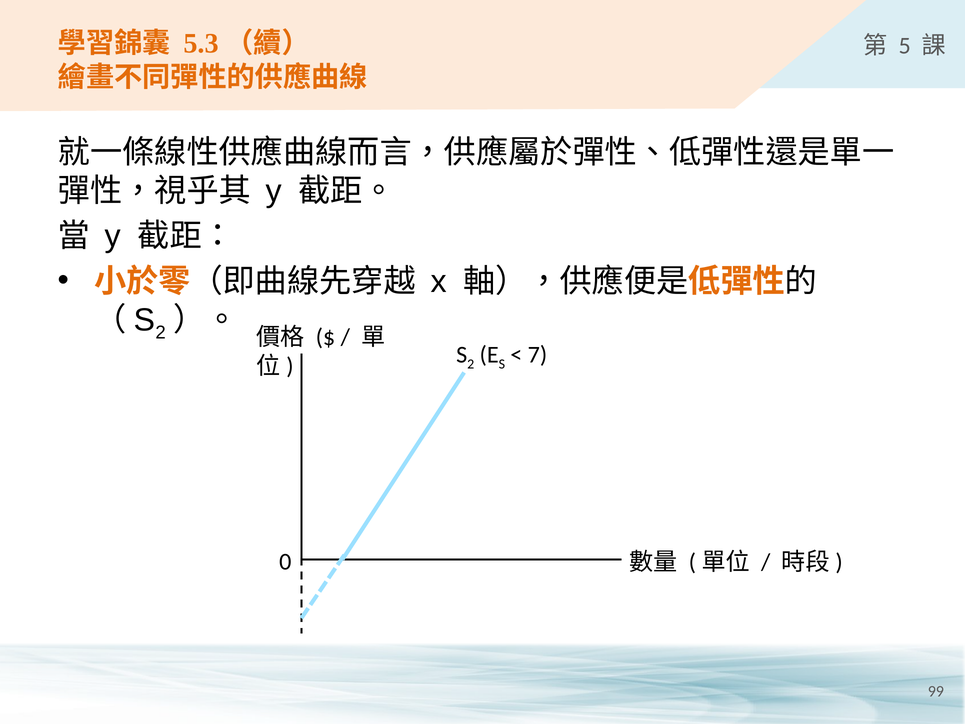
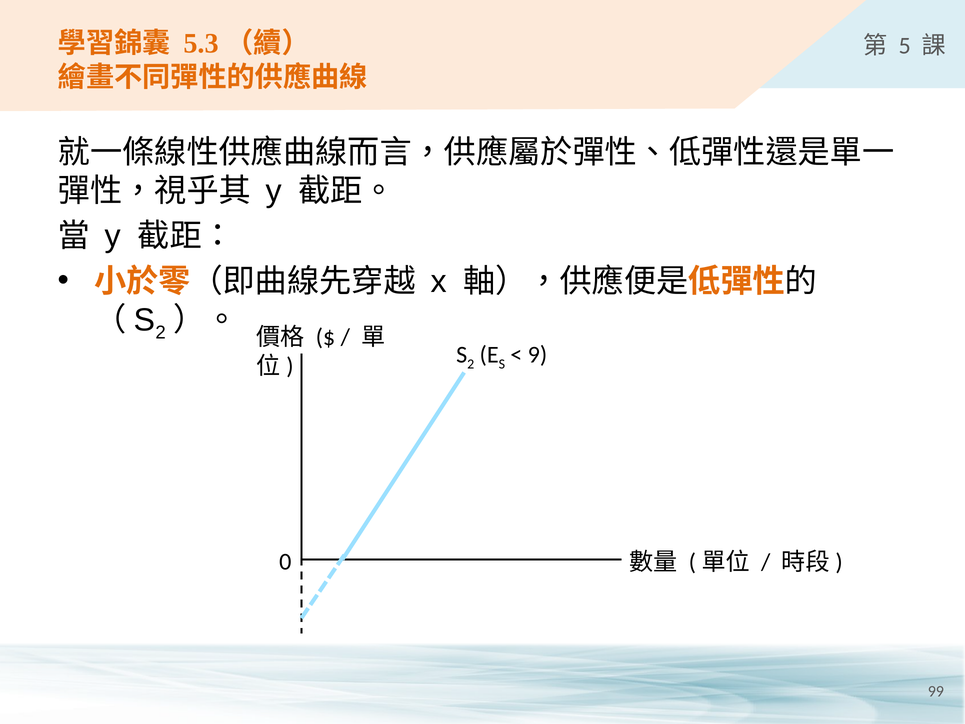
7: 7 -> 9 (537, 355)
